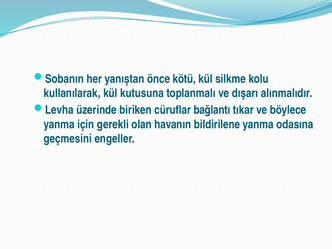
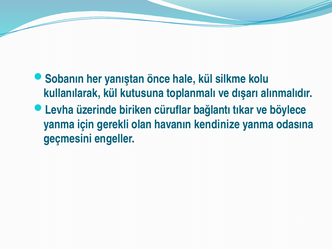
kötü: kötü -> hale (184, 79)
bildirilene: bildirilene -> kendinize (217, 124)
